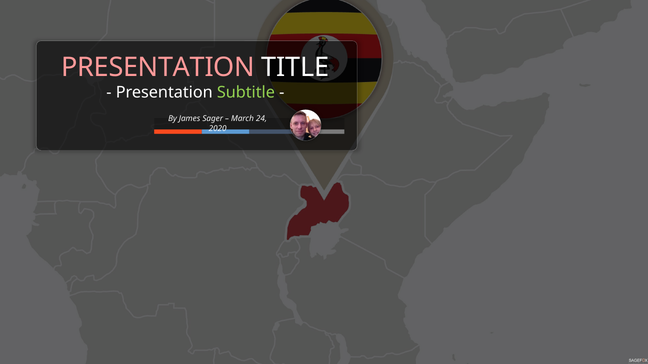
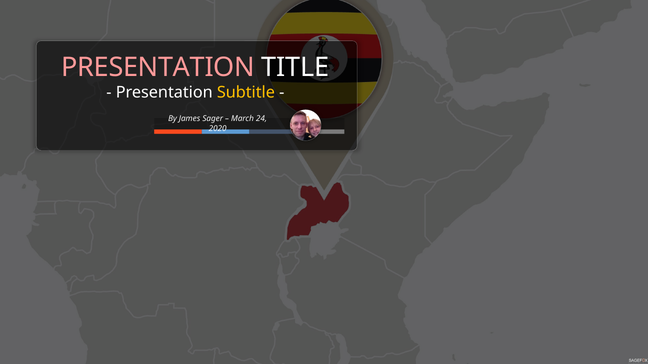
Subtitle colour: light green -> yellow (246, 93)
